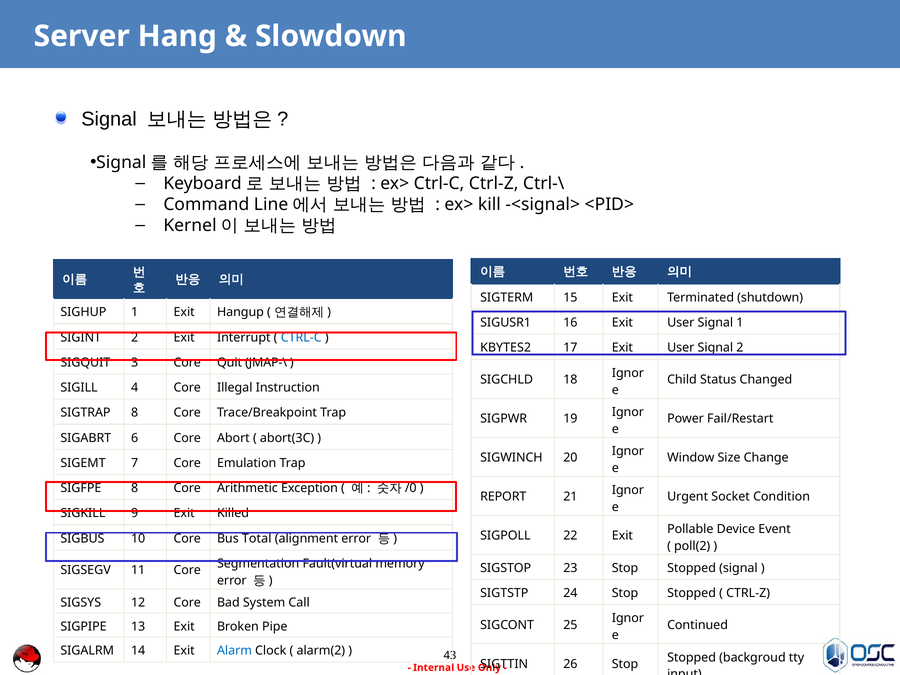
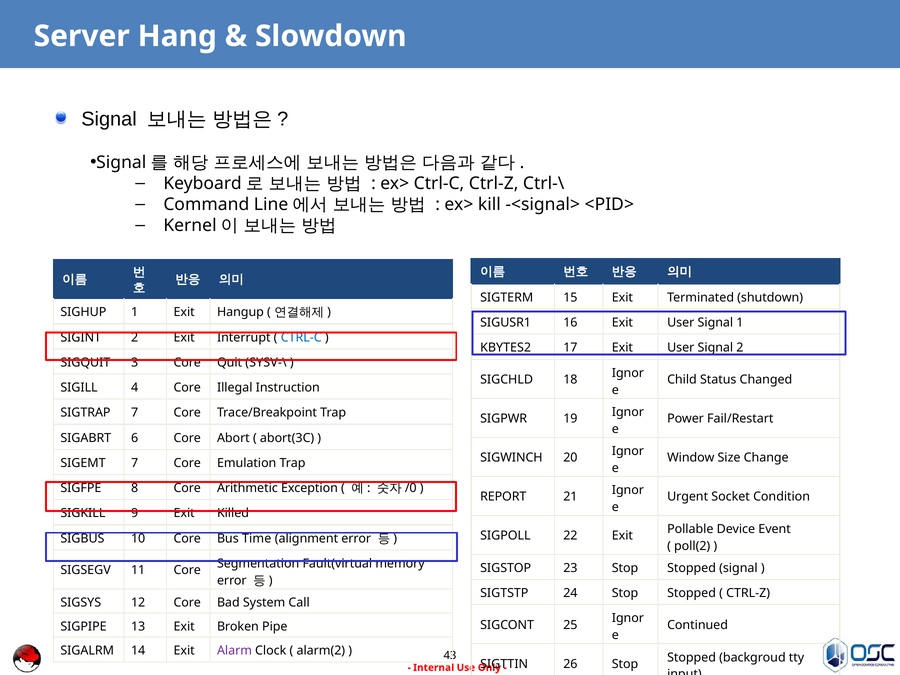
JMAP-\: JMAP-\ -> SYSV-\ (266, 363)
SIGTRAP 8: 8 -> 7 (135, 413)
Total: Total -> Time (257, 538)
Alarm colour: blue -> purple (235, 651)
